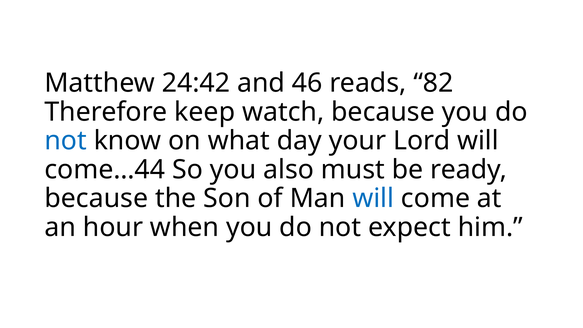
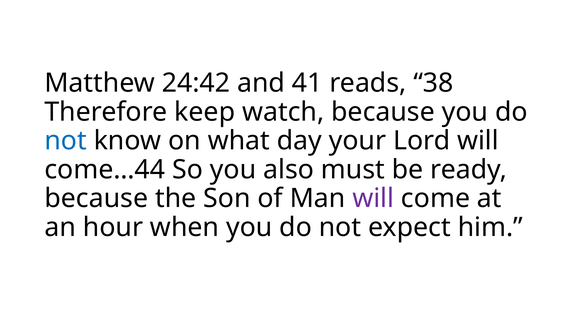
46: 46 -> 41 (307, 83)
82: 82 -> 38 (433, 83)
will colour: blue -> purple (373, 198)
